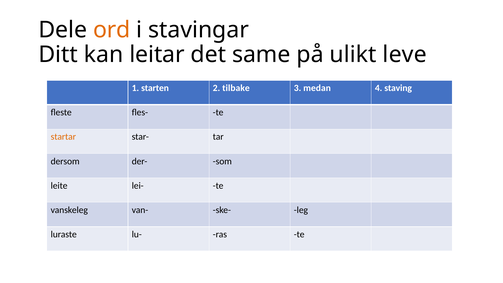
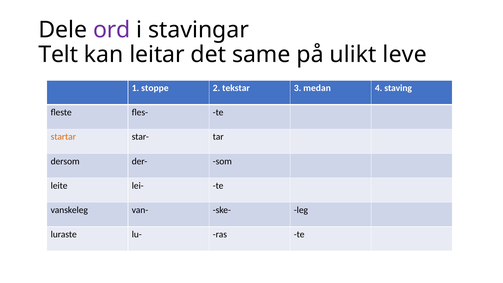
ord colour: orange -> purple (112, 30)
Ditt: Ditt -> Telt (58, 55)
starten: starten -> stoppe (155, 88)
tilbake: tilbake -> tekstar (236, 88)
